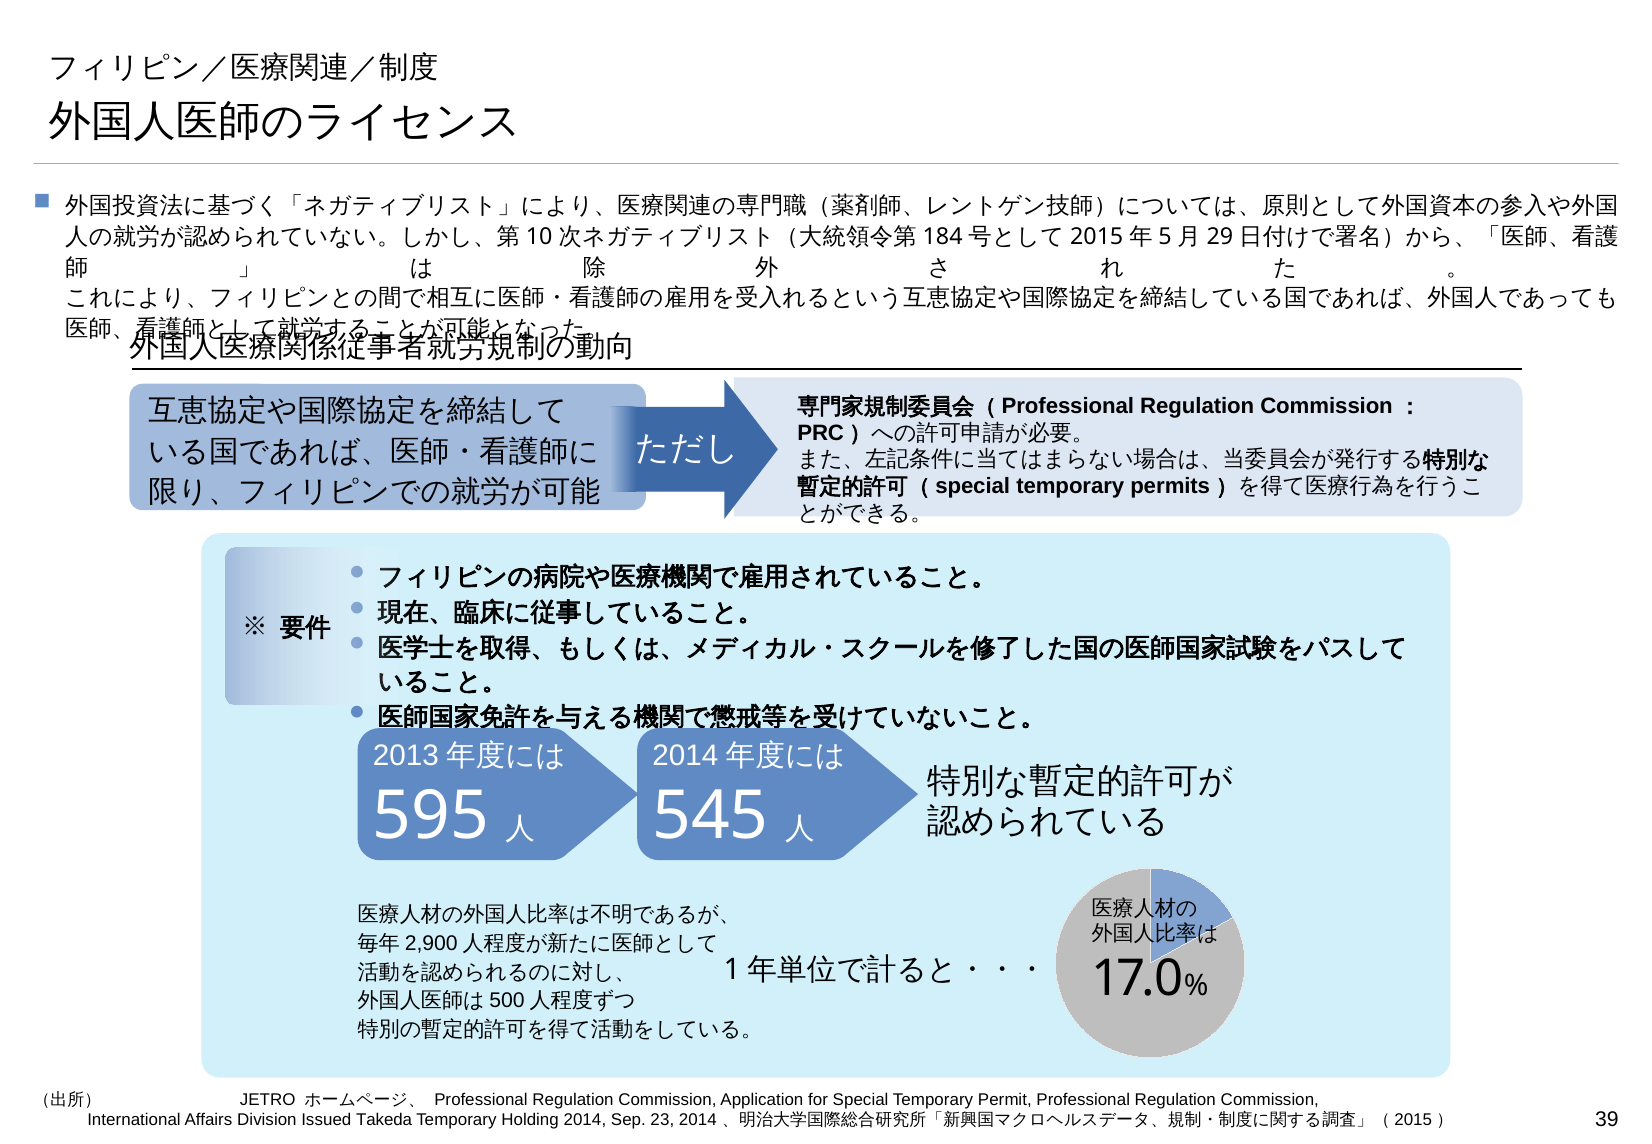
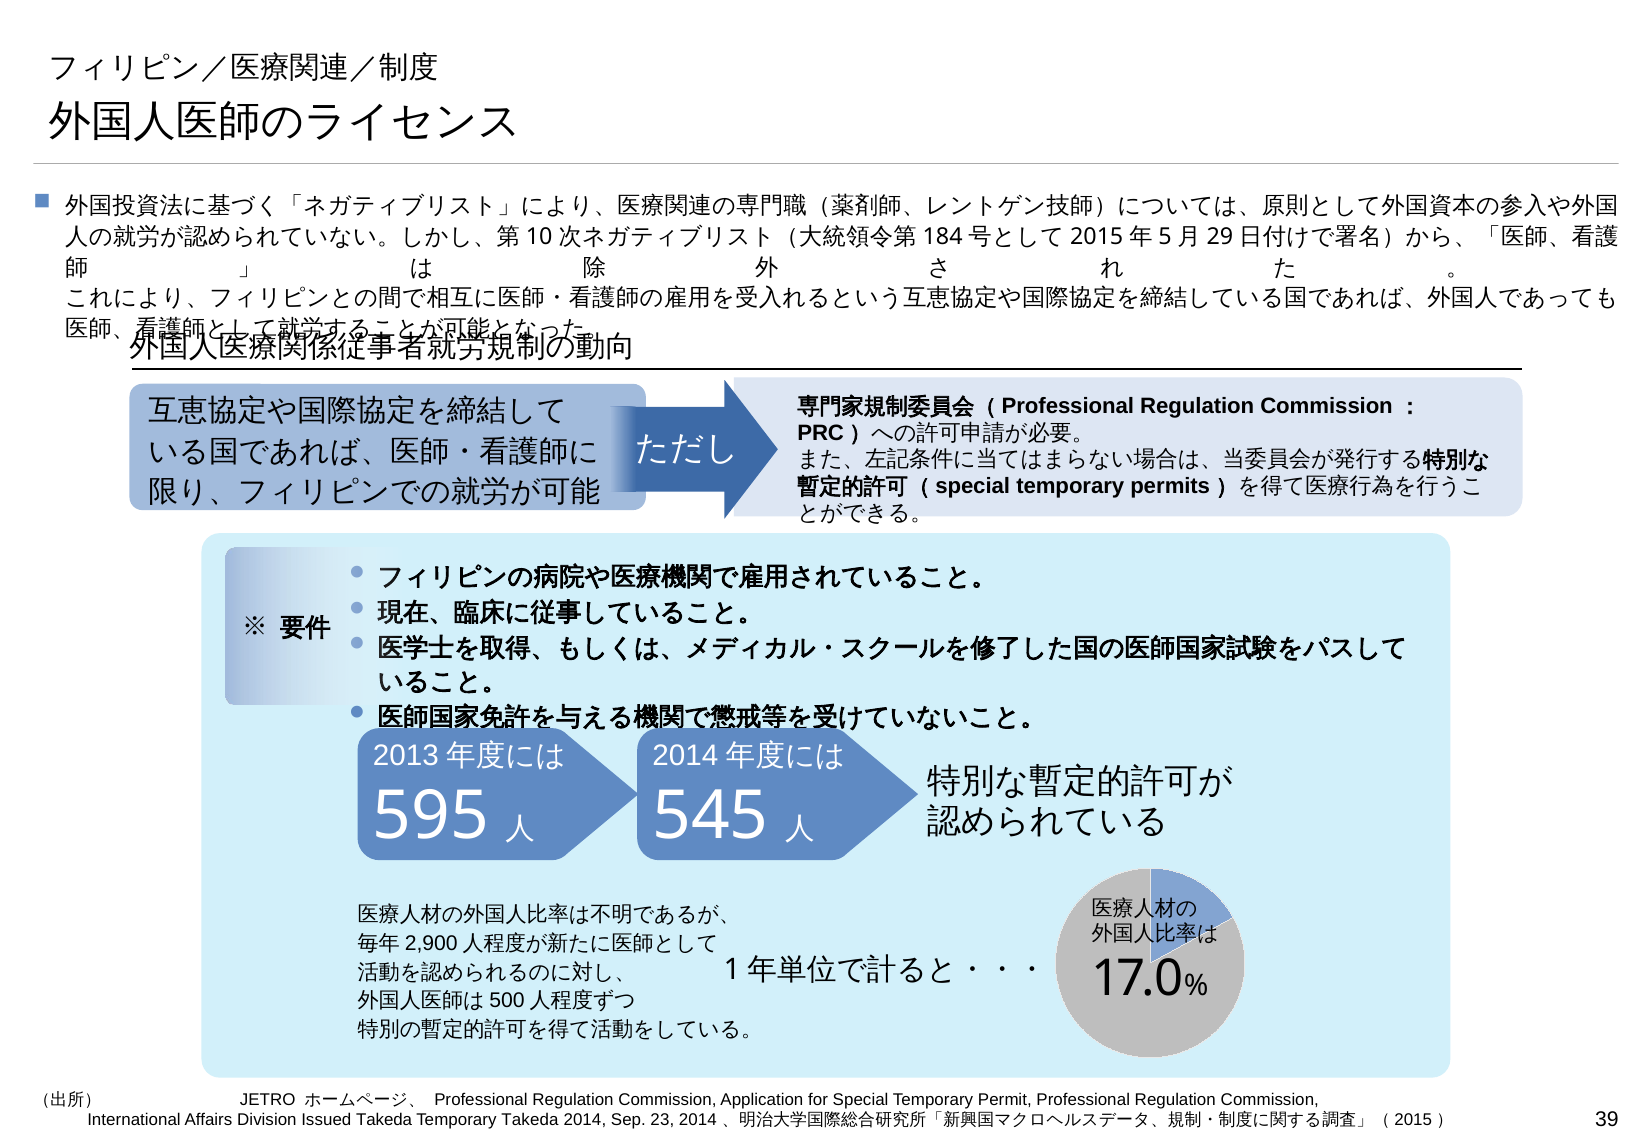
Temporary Holding: Holding -> Takeda (530, 1120)
